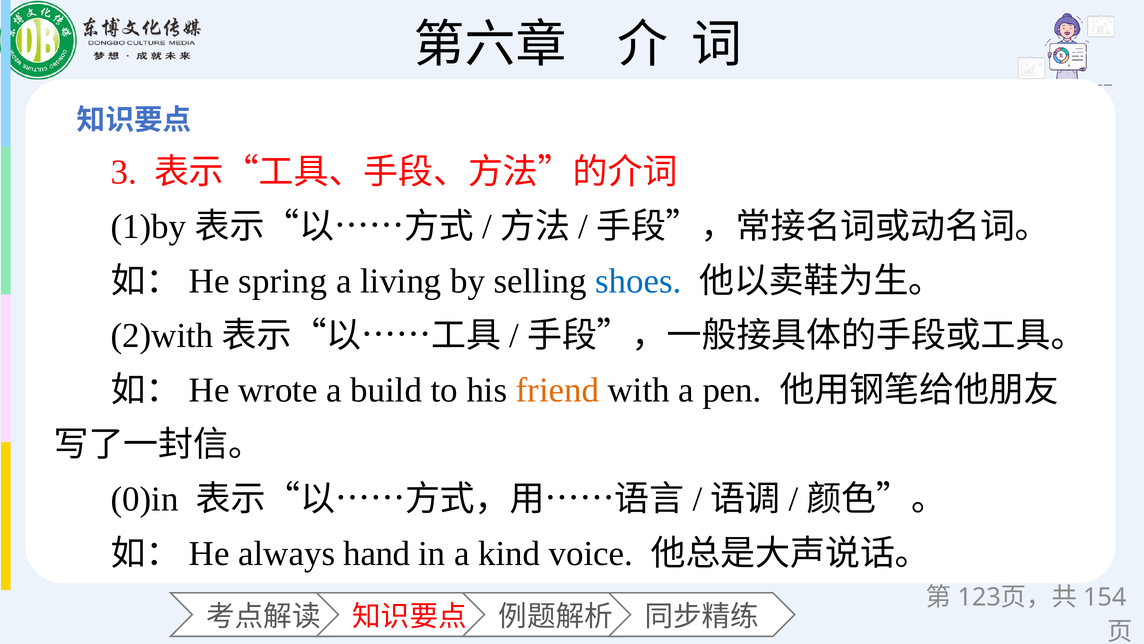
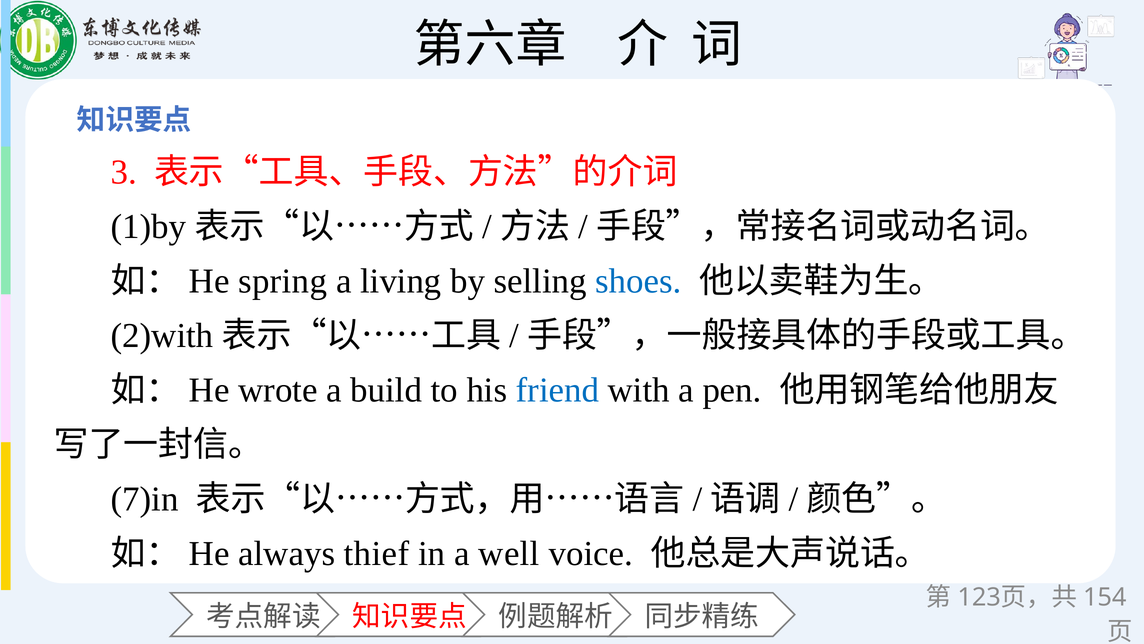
friend colour: orange -> blue (558, 390)
0)in: 0)in -> 7)in (145, 499)
hand: hand -> thief (377, 553)
kind: kind -> well (509, 553)
